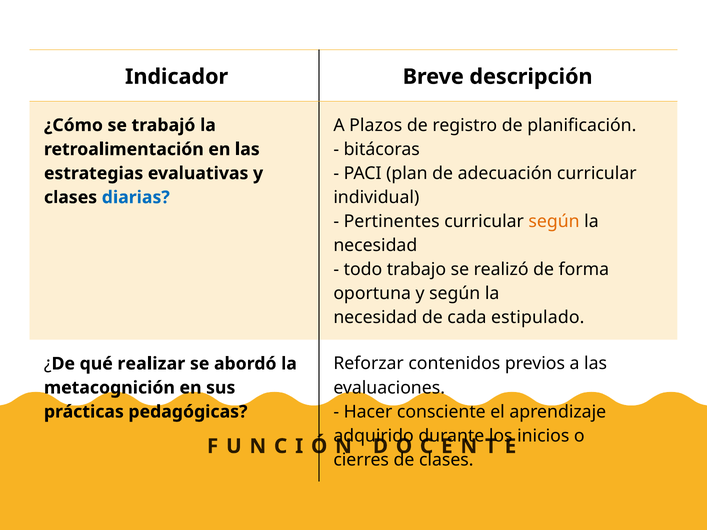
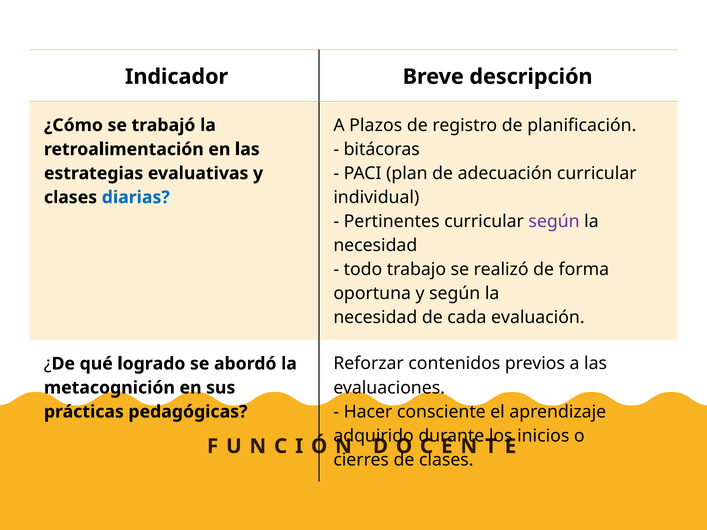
según colour: orange -> purple (554, 222)
estipulado: estipulado -> evaluación (538, 318)
realizar: realizar -> logrado (151, 364)
